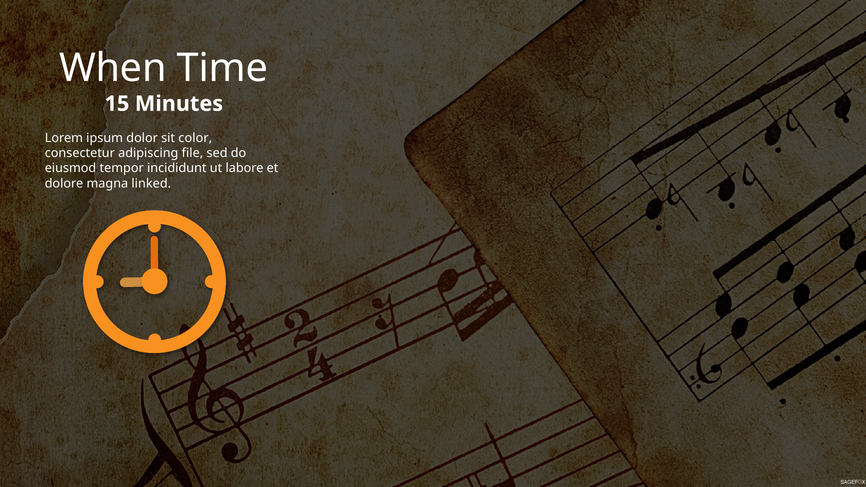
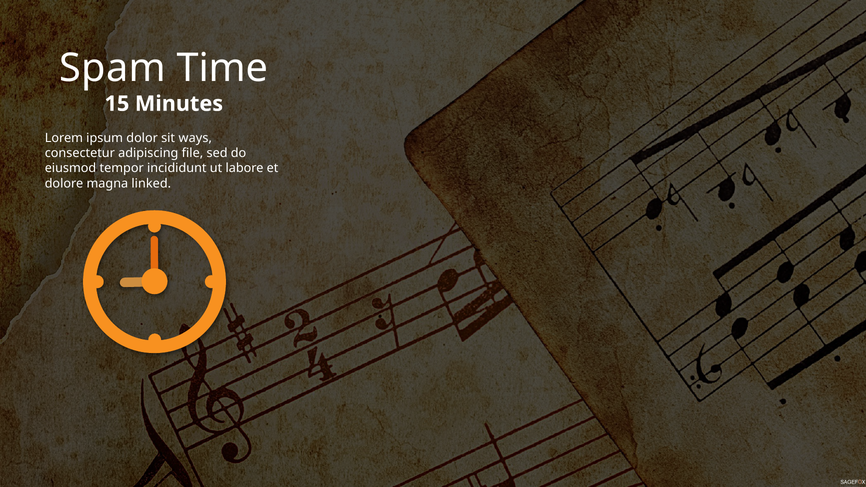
When: When -> Spam (112, 68)
color: color -> ways (195, 138)
